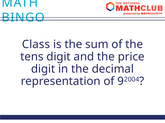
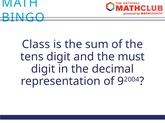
price: price -> must (131, 57)
